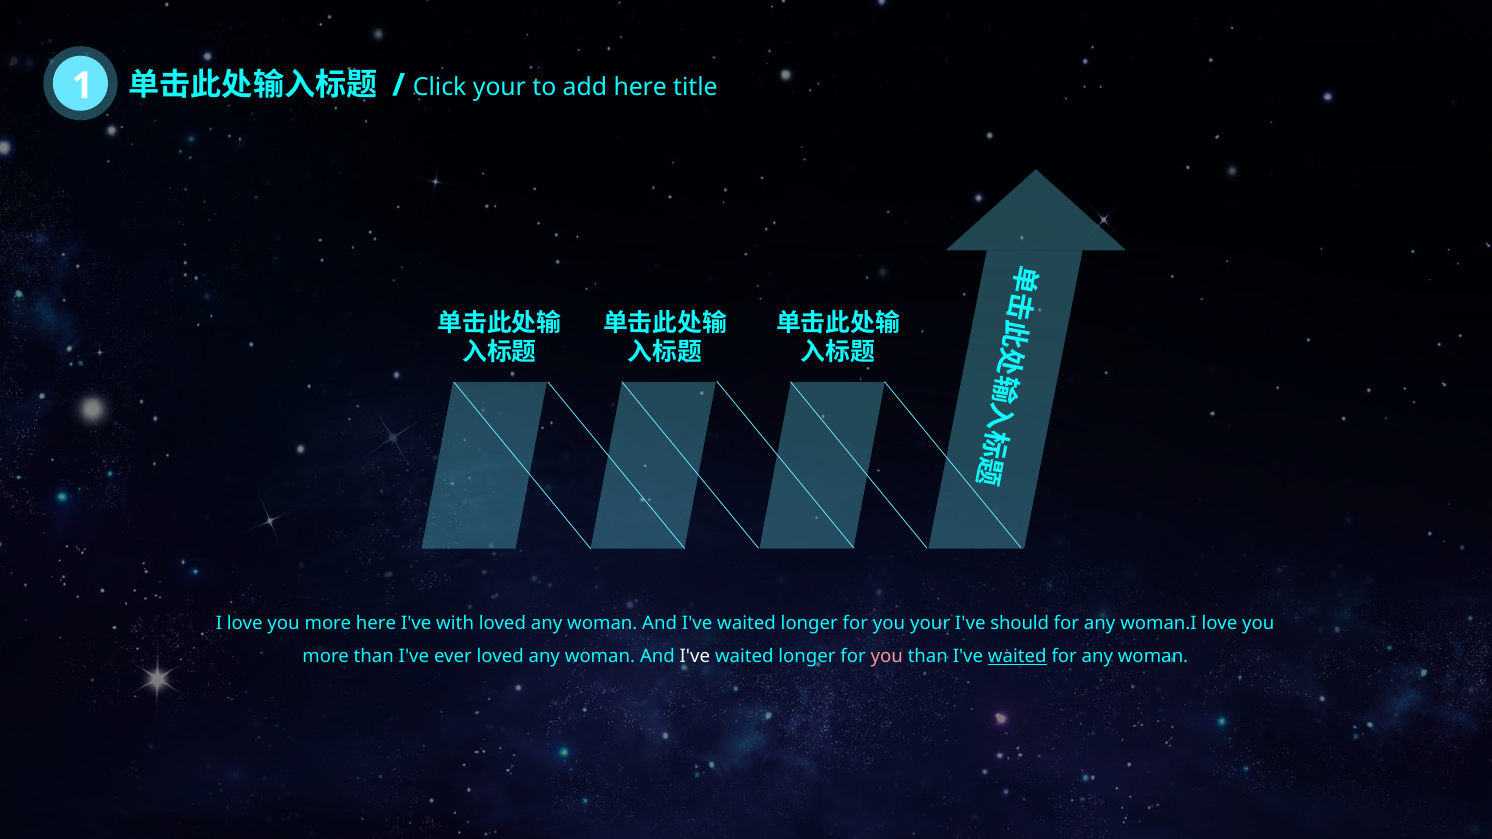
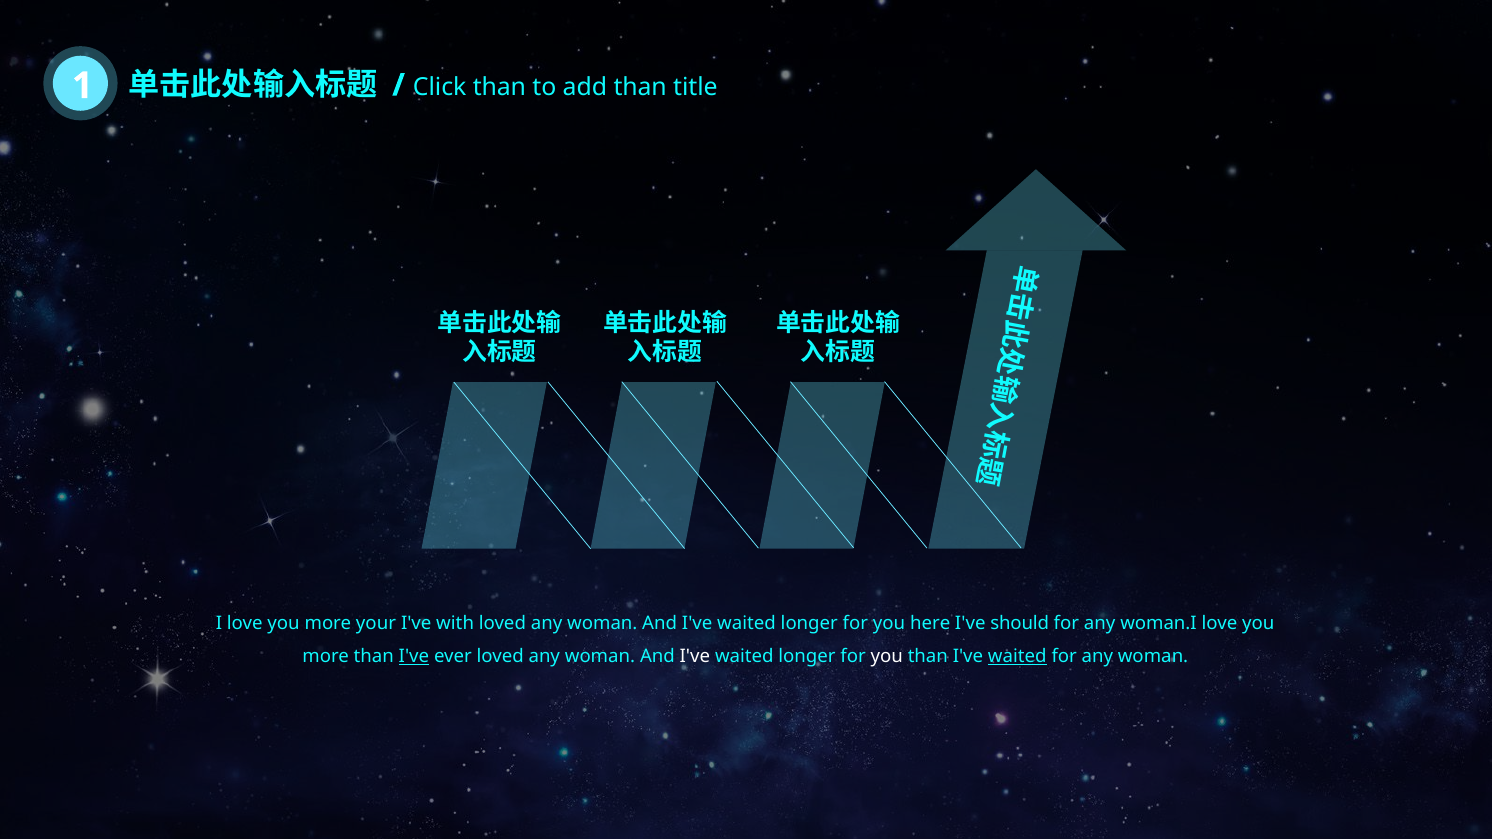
Click your: your -> than (499, 87)
add here: here -> than (640, 87)
more here: here -> your (376, 623)
you your: your -> here (930, 623)
I've underline: none -> present (414, 657)
you colour: pink -> white (887, 657)
